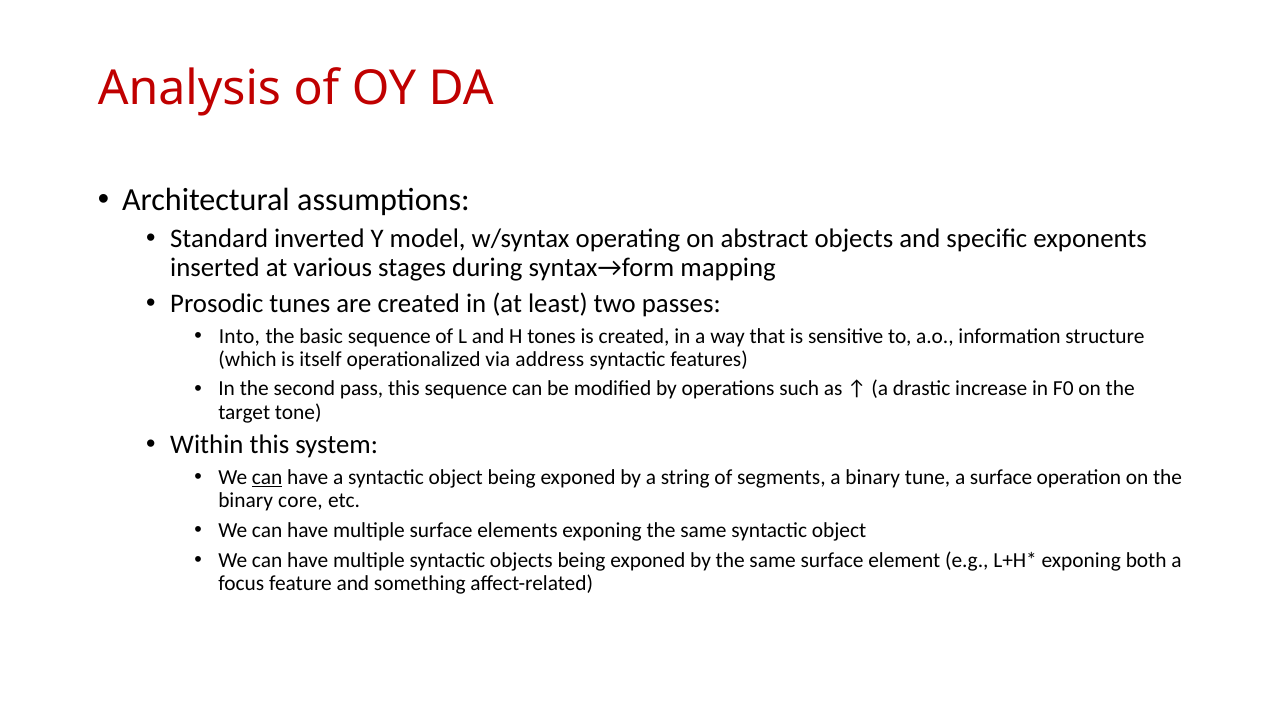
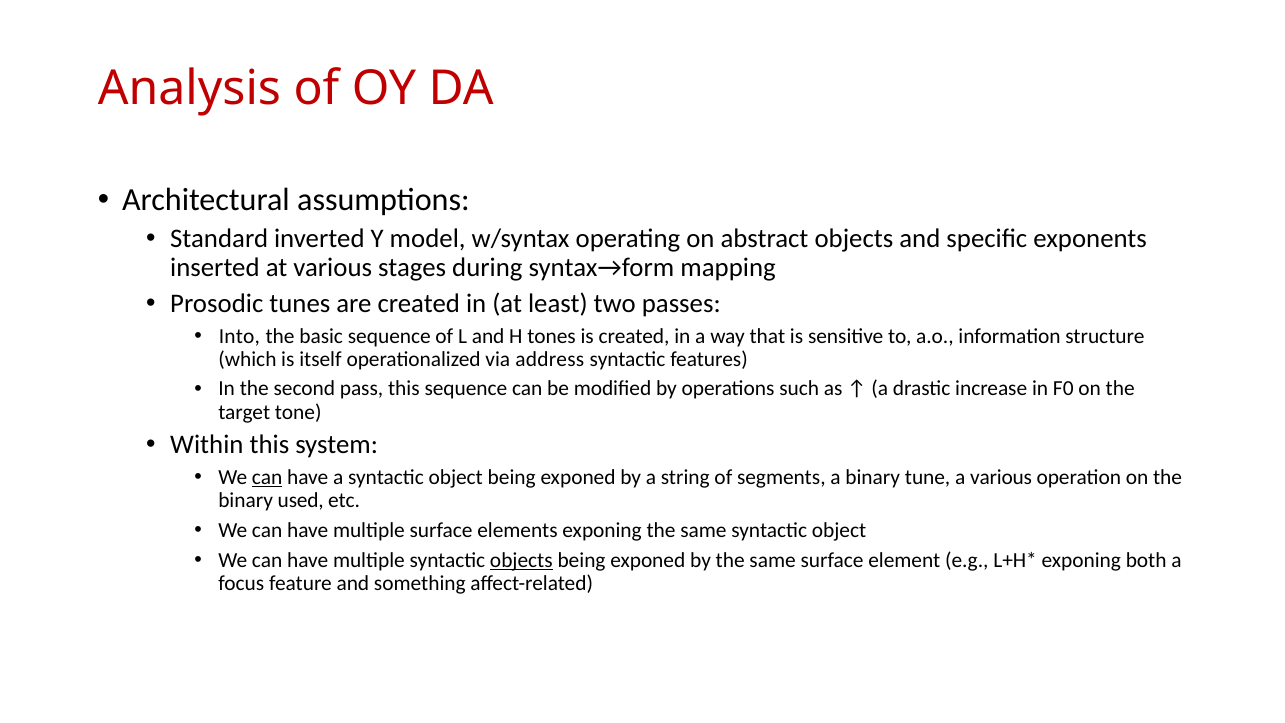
a surface: surface -> various (1001, 477)
core: core -> used (301, 500)
objects underline: none -> present (521, 560)
